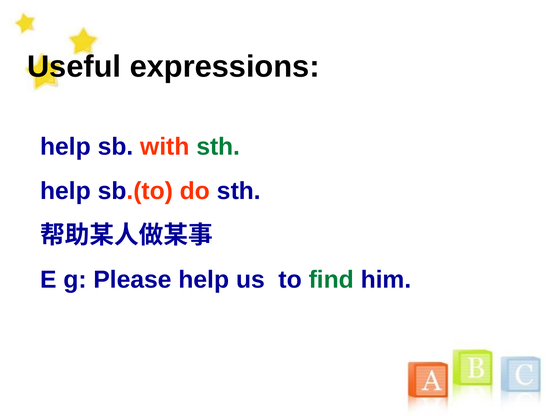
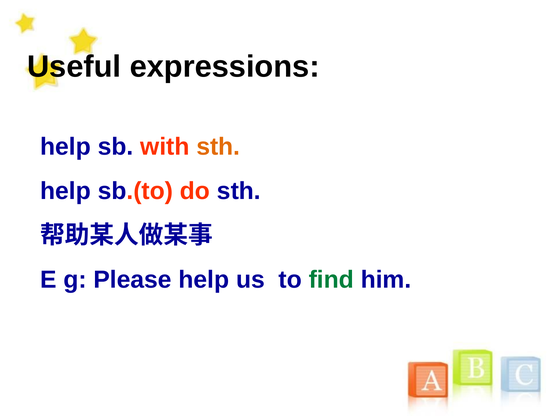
sth colour: green -> orange (218, 147)
